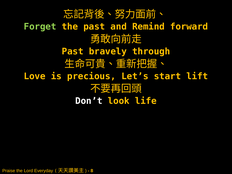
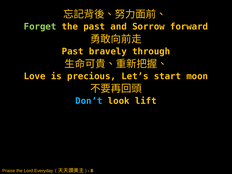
Remind: Remind -> Sorrow (148, 27)
lift: lift -> moon (197, 76)
Don’t colour: white -> light blue (89, 101)
life: life -> lift (146, 101)
